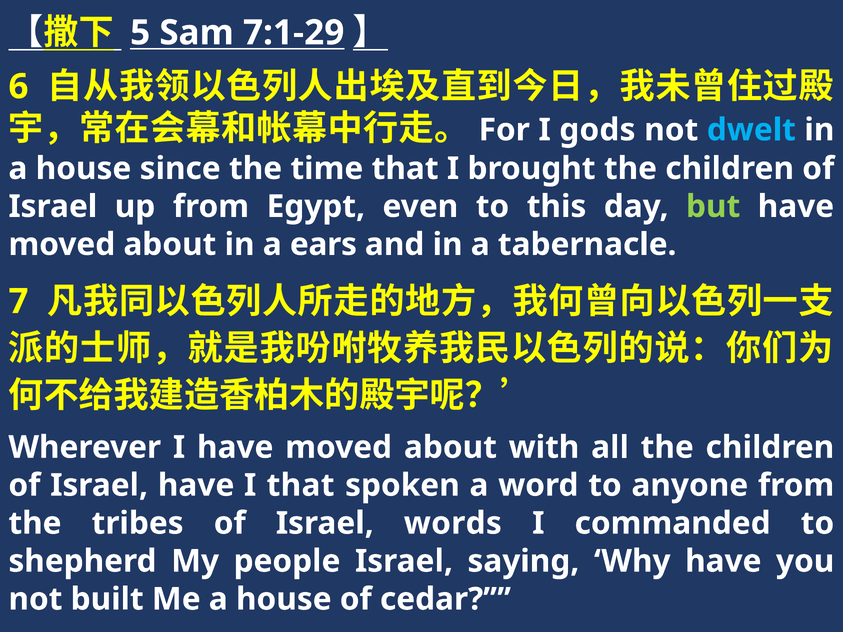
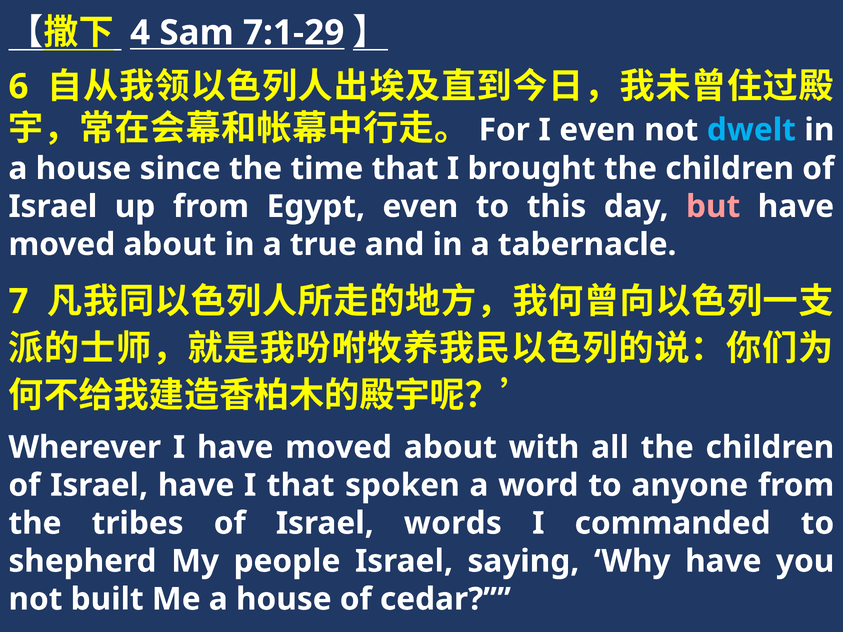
5: 5 -> 4 (140, 33)
I gods: gods -> even (597, 130)
but colour: light green -> pink (713, 207)
ears: ears -> true (323, 245)
